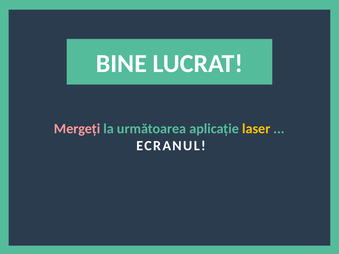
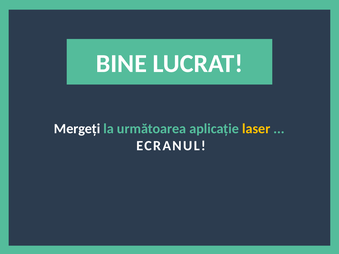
Mergeți colour: pink -> white (77, 129)
